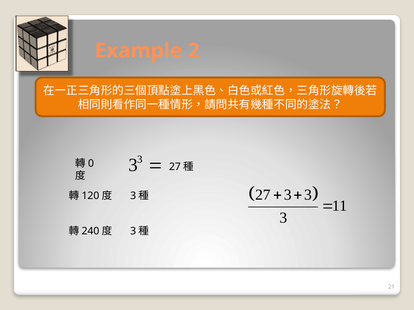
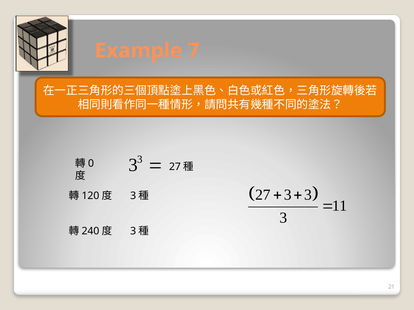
2: 2 -> 7 (194, 51)
